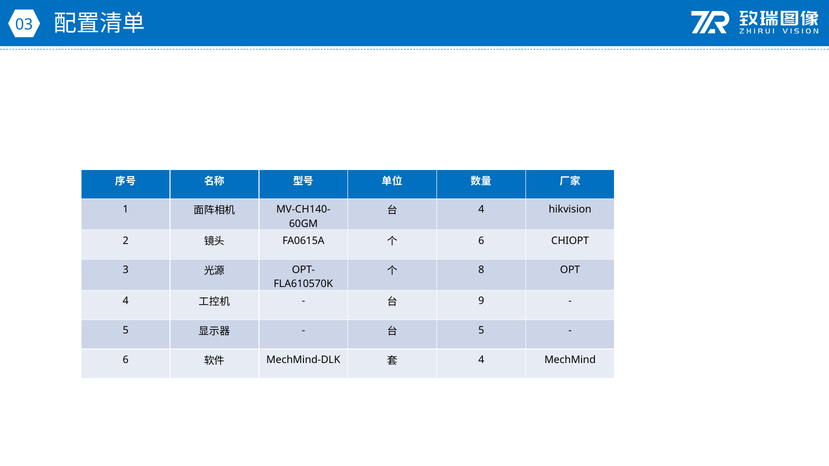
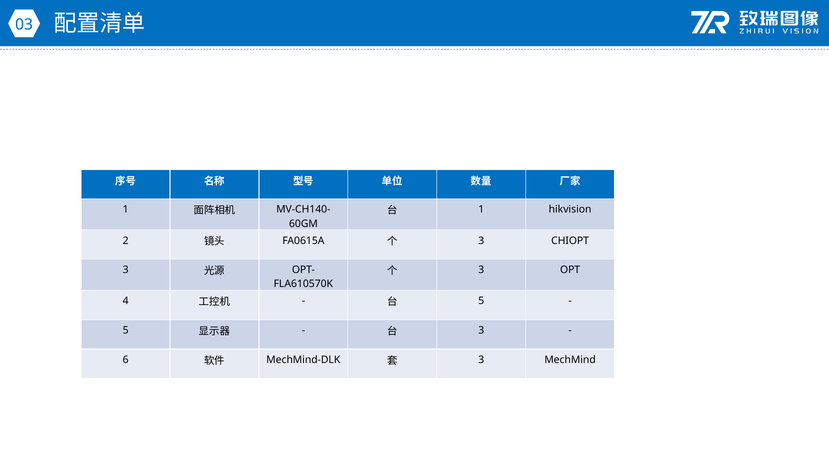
4: 4 -> 1 (481, 210)
6: 6 -> 3 (481, 241)
8: 8 -> 3 (481, 270)
9: 9 -> 5 (481, 301)
5: 5 -> 3 (481, 331)
4: 4 -> 3 (481, 360)
